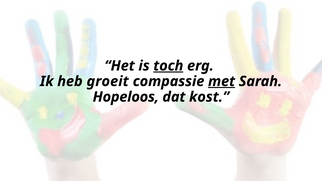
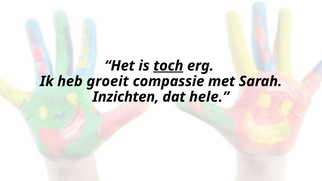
met underline: present -> none (222, 81)
Hopeloos: Hopeloos -> Inzichten (126, 97)
kost: kost -> hele (209, 97)
